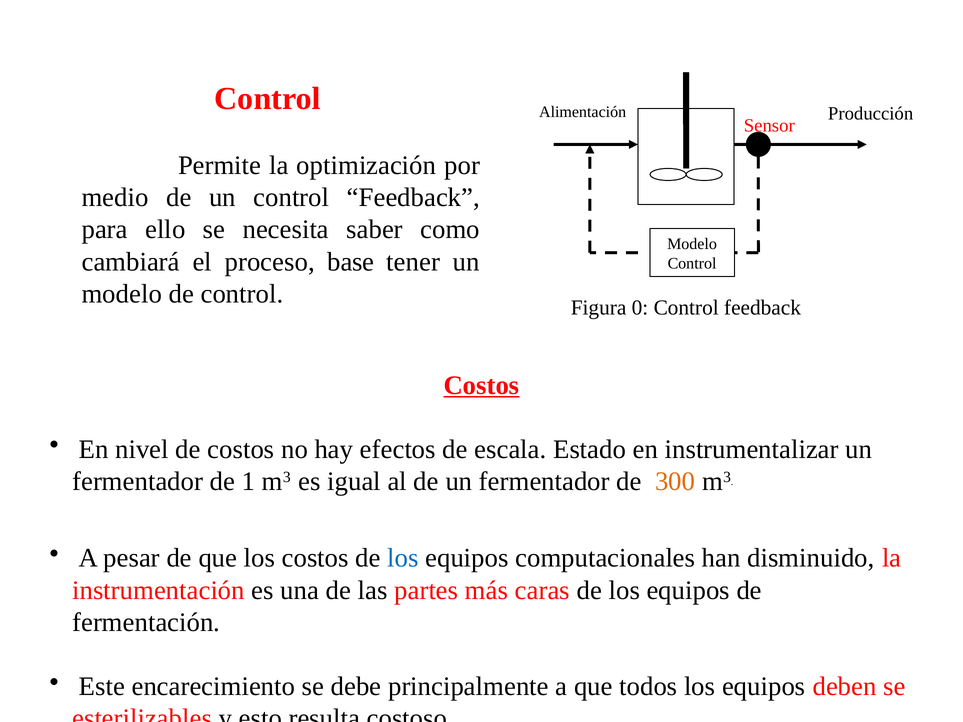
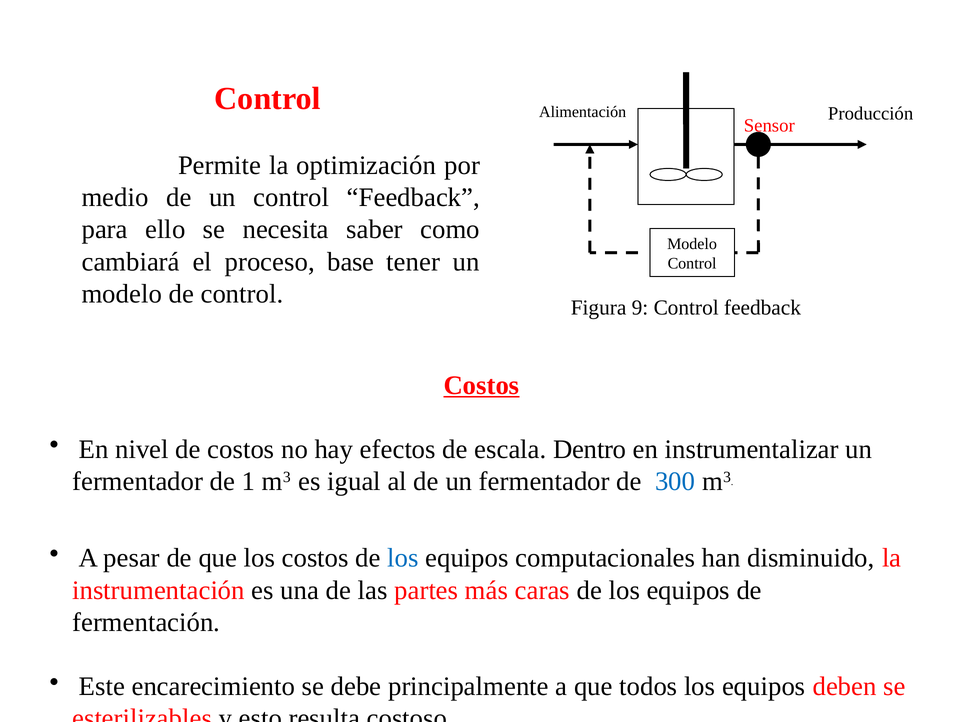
0: 0 -> 9 (640, 308)
Estado: Estado -> Dentro (590, 450)
300 colour: orange -> blue (675, 482)
